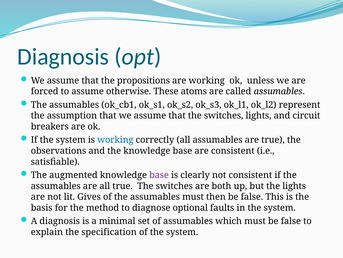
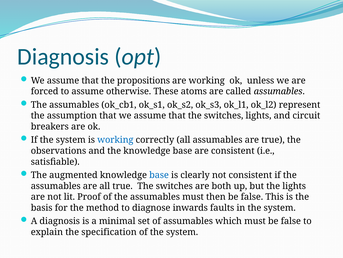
base colour: purple -> blue (159, 175)
Gives: Gives -> Proof (89, 196)
optional: optional -> inwards (190, 207)
